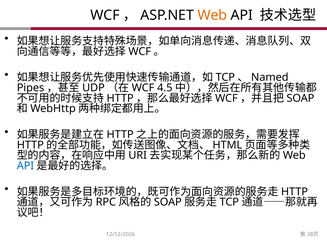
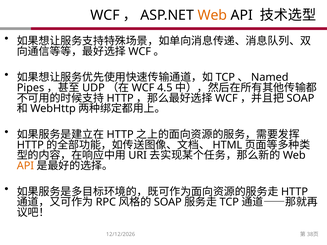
API colour: blue -> orange (25, 166)
